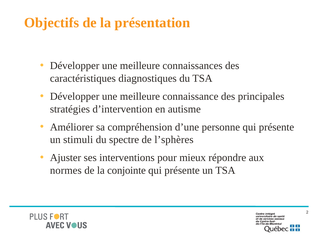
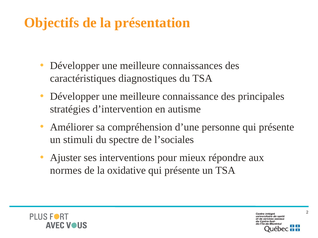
l’sphères: l’sphères -> l’sociales (174, 140)
conjointe: conjointe -> oxidative (127, 171)
